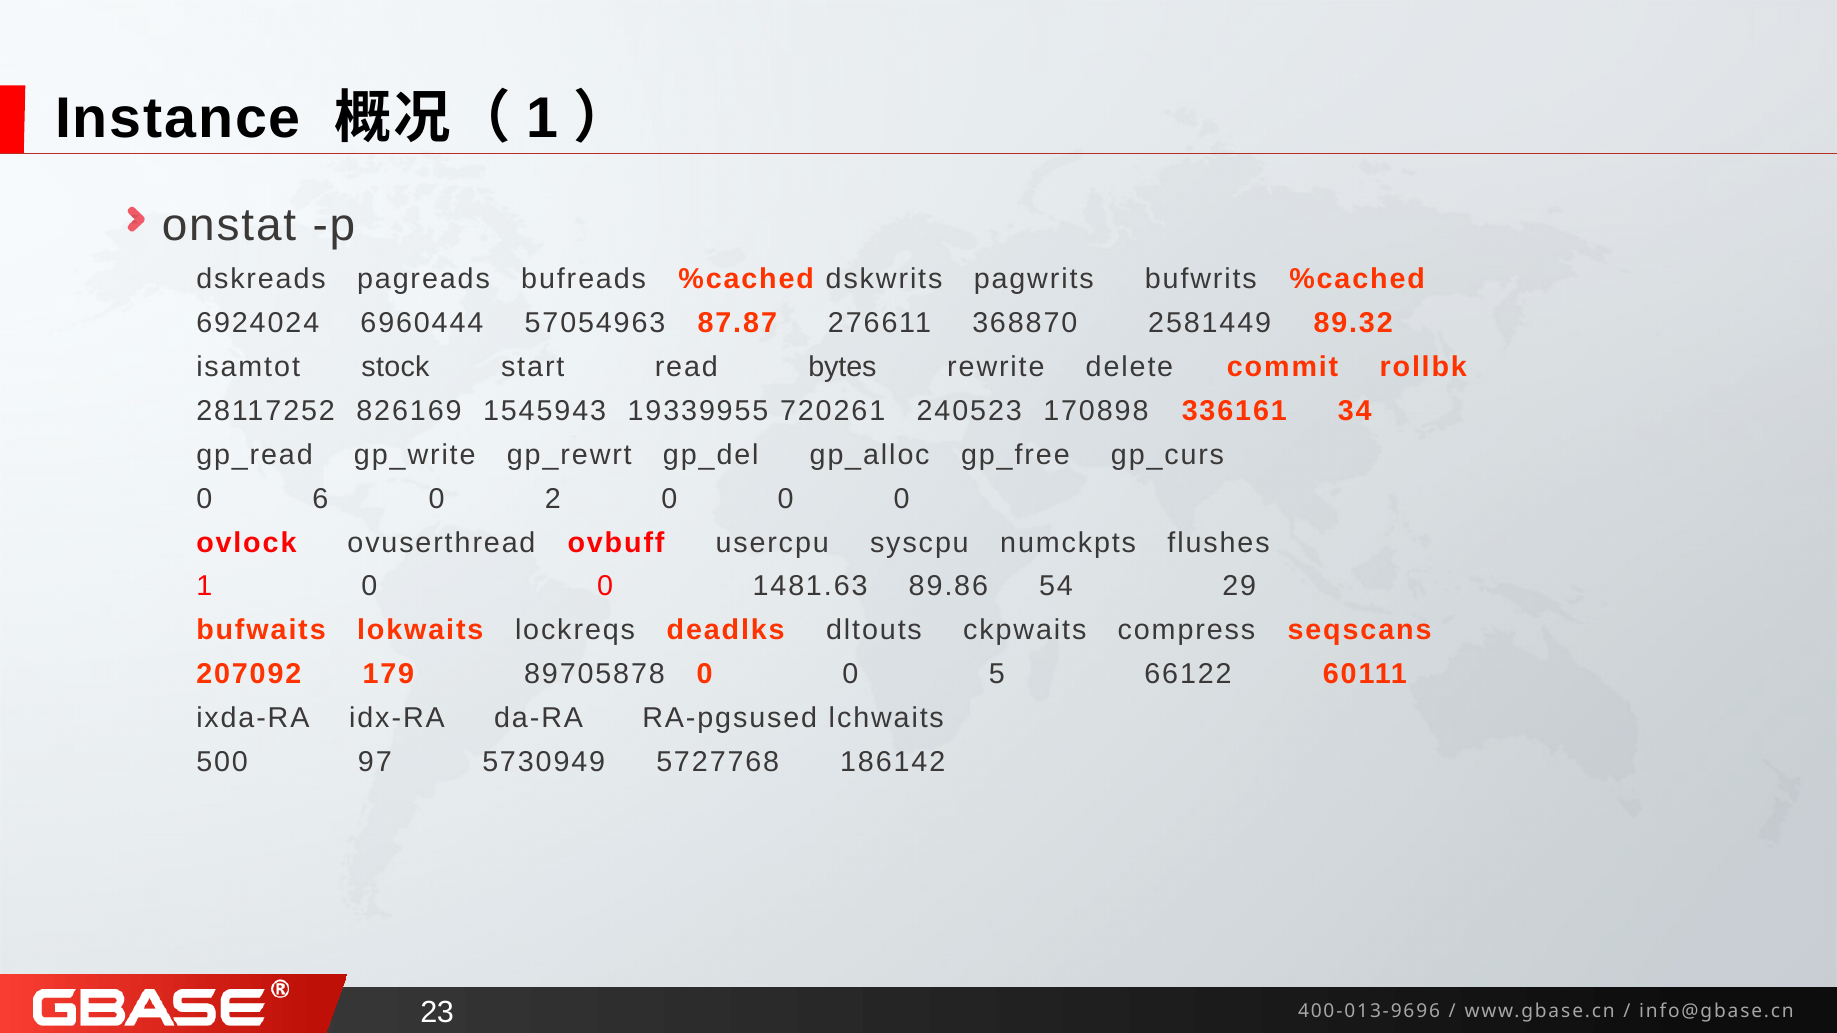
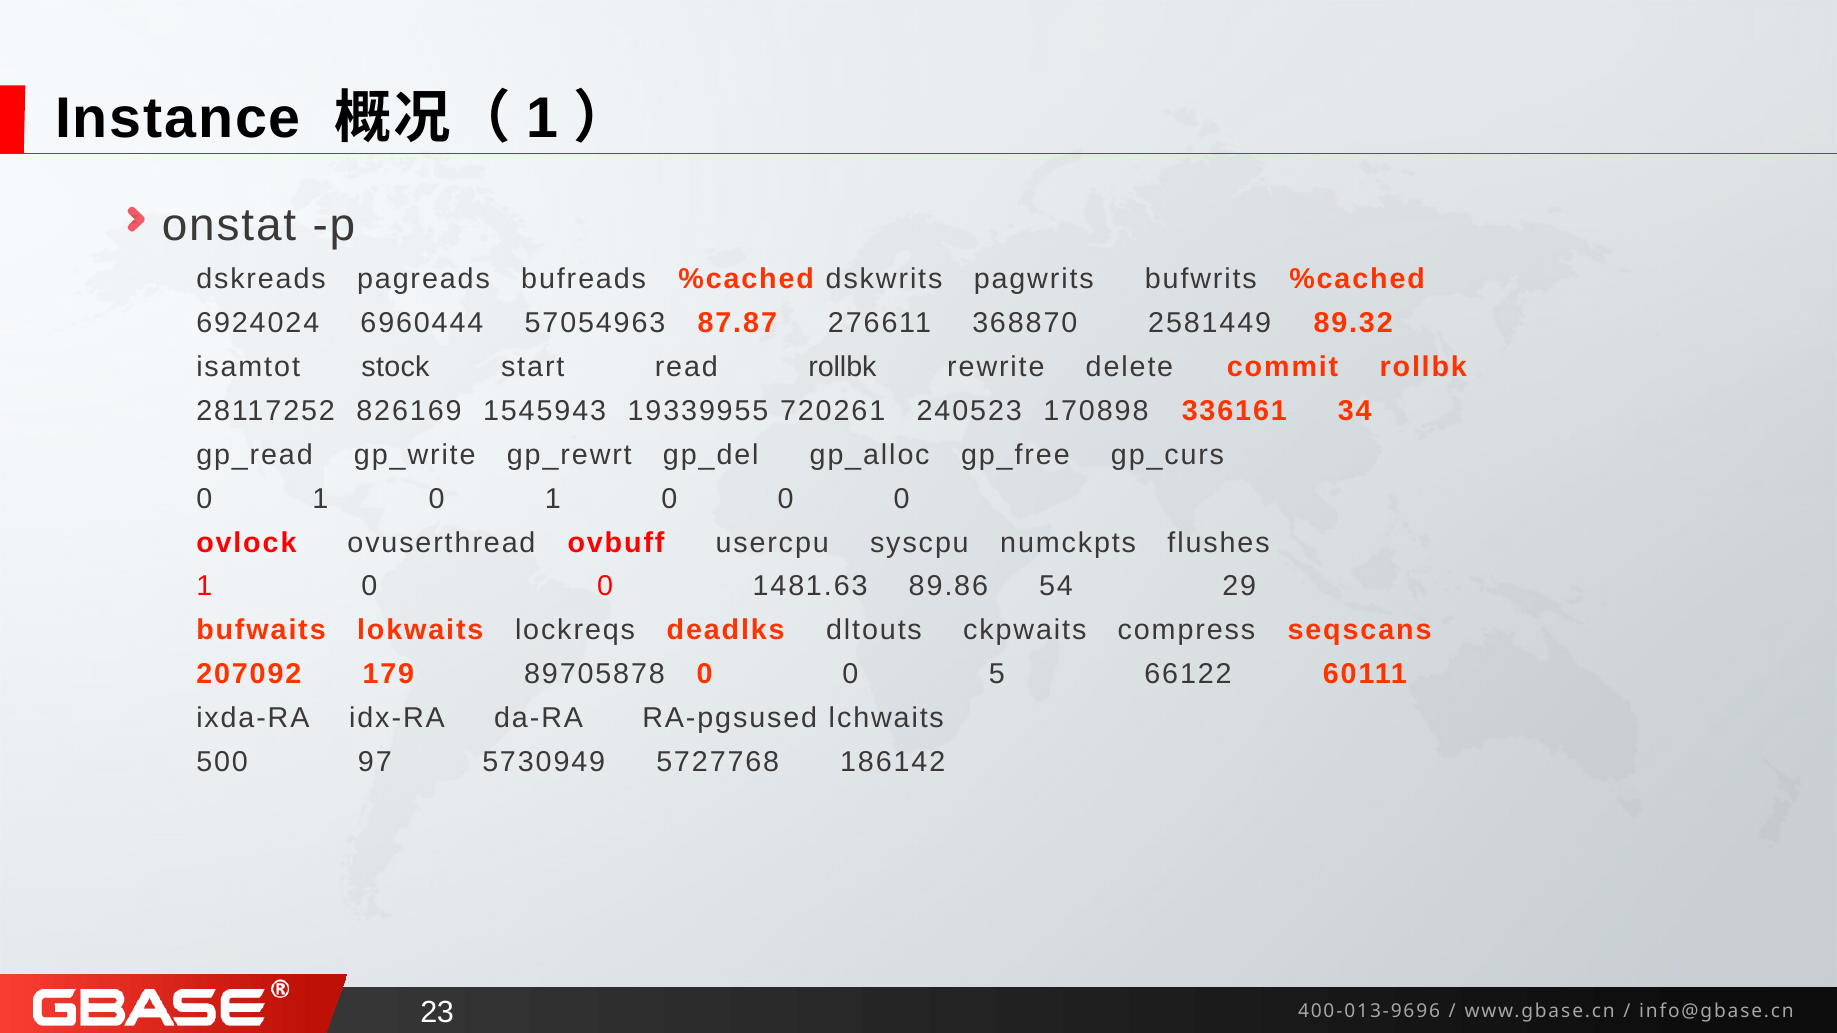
read bytes: bytes -> rollbk (842, 367)
6: 6 -> 1 (320, 499)
2: 2 -> 1 (553, 499)
